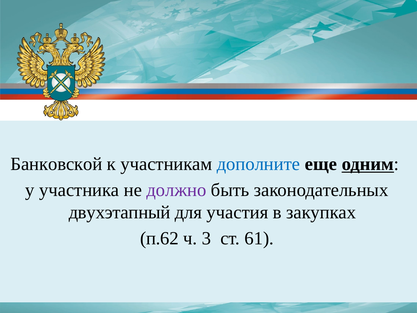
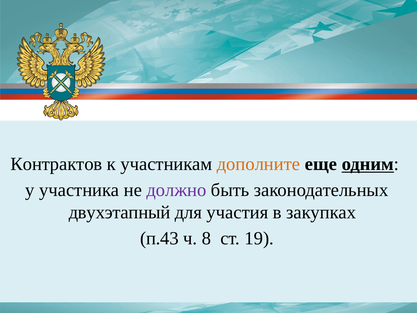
Банковской: Банковской -> Контрактов (56, 164)
дополните colour: blue -> orange (258, 164)
п.62: п.62 -> п.43 (159, 238)
3: 3 -> 8 (206, 238)
61: 61 -> 19 (259, 238)
